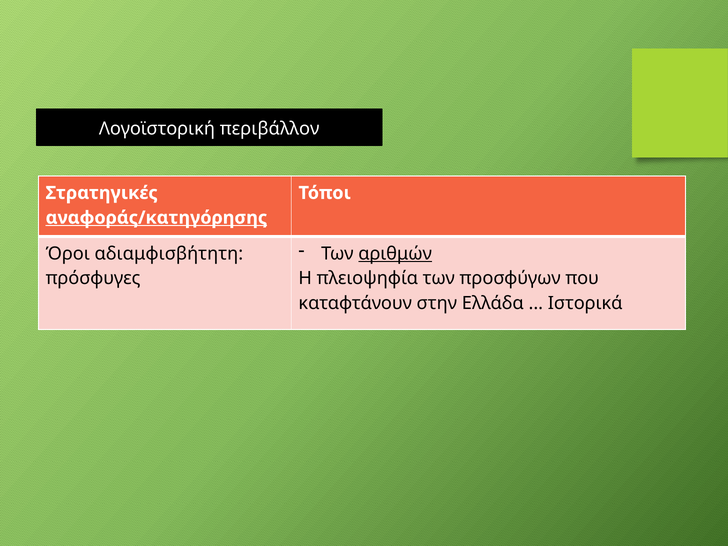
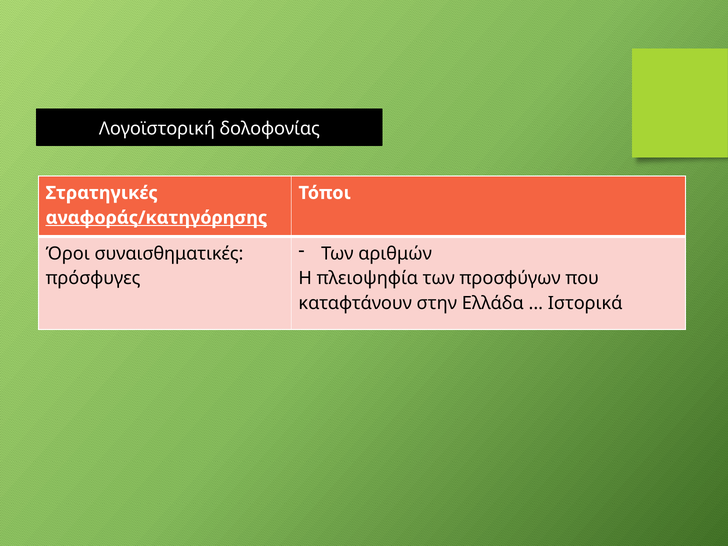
περιβάλλον: περιβάλλον -> δολοφονίας (270, 129)
αριθμών underline: present -> none (395, 254)
αδιαμφισβήτητη: αδιαμφισβήτητη -> συναισθηματικές (169, 254)
